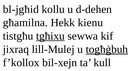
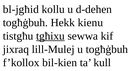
għamilna: għamilna -> togħġbuh (25, 23)
togħġbuh underline: present -> none (107, 50)
bil-xejn: bil-xejn -> bil-kien (60, 63)
